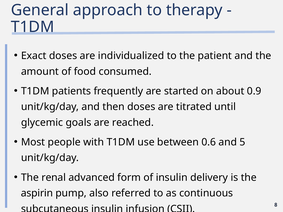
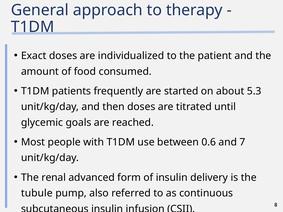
0.9: 0.9 -> 5.3 (254, 91)
5: 5 -> 7 (243, 142)
aspirin: aspirin -> tubule (37, 193)
